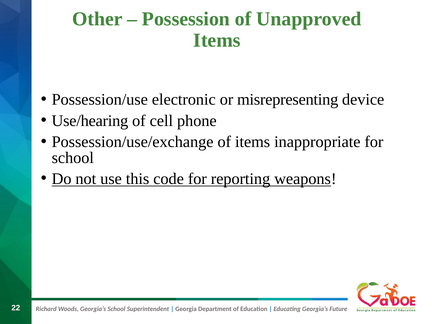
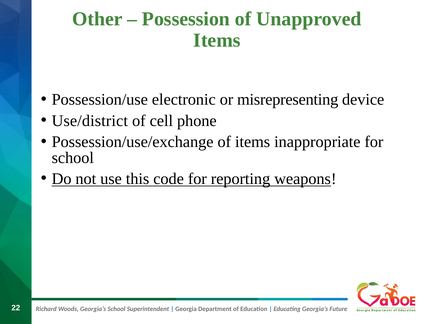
Use/hearing: Use/hearing -> Use/district (90, 121)
